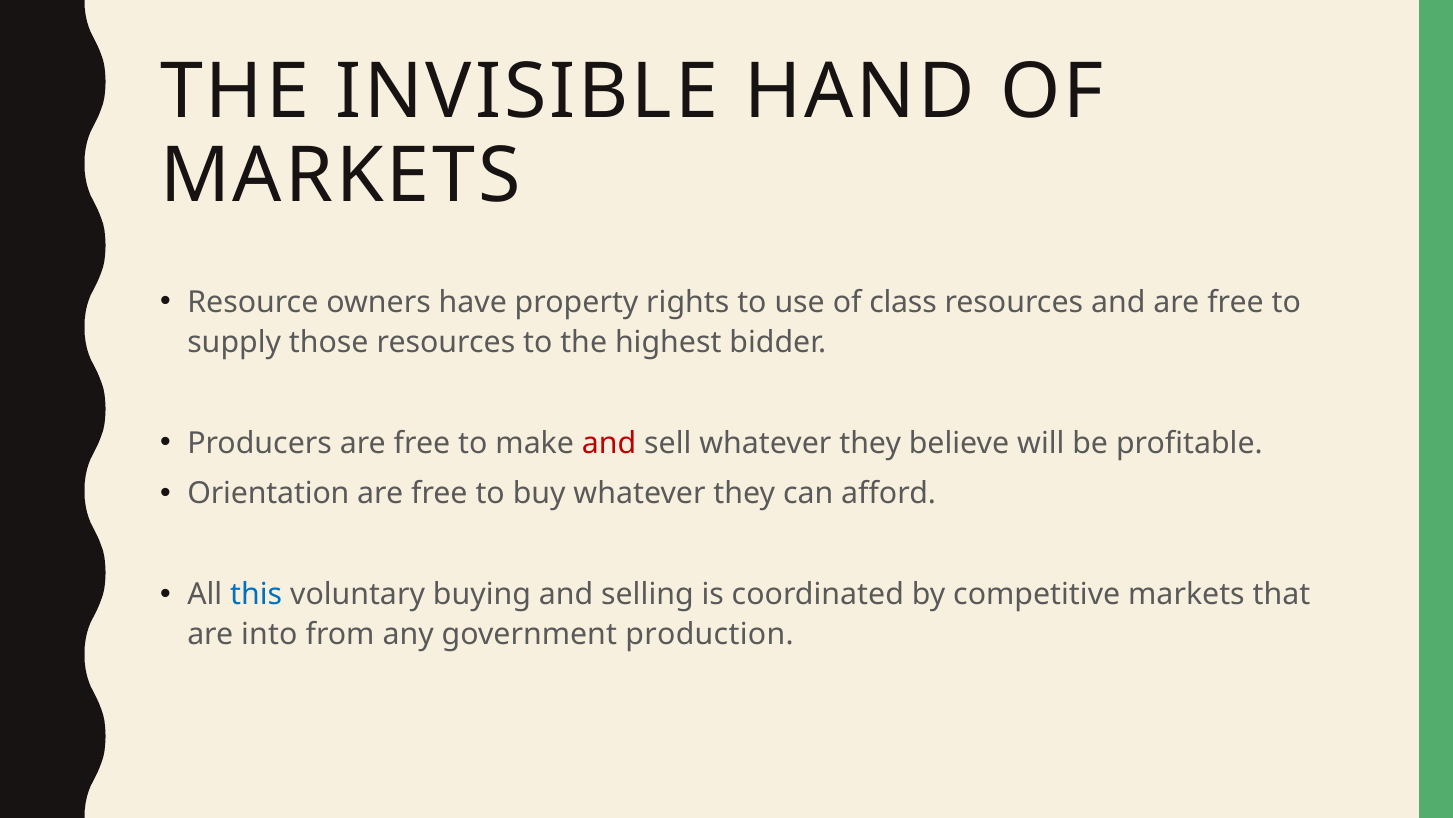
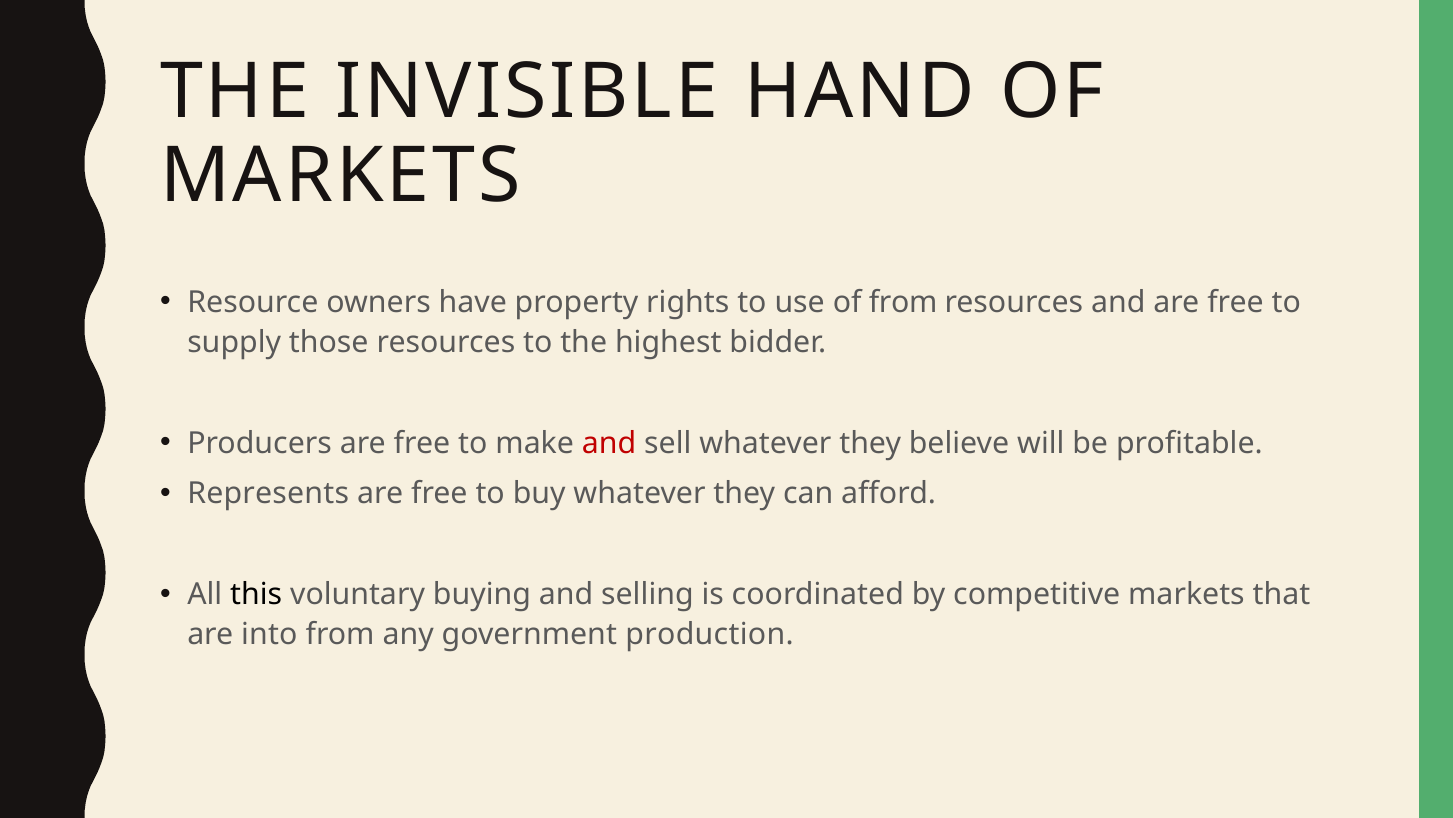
of class: class -> from (903, 302)
Orientation: Orientation -> Represents (268, 493)
this colour: blue -> black (256, 594)
